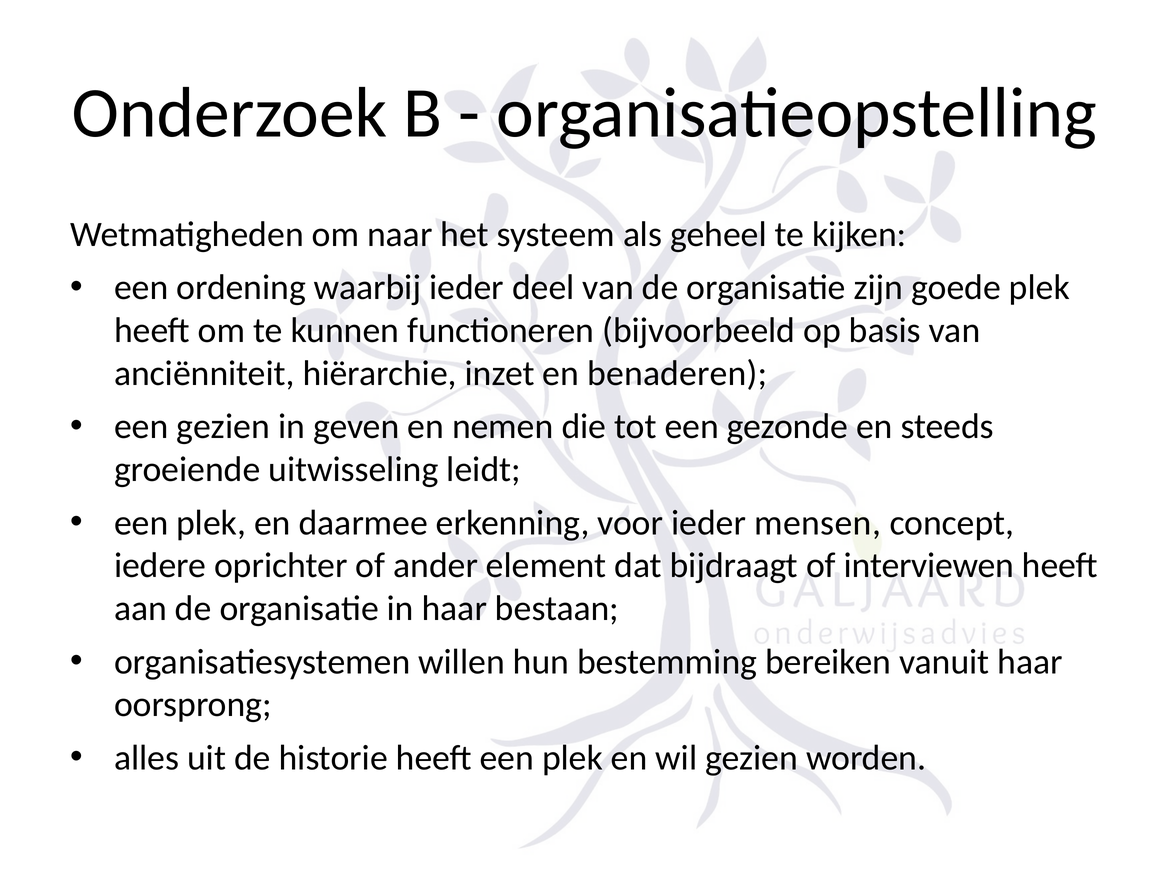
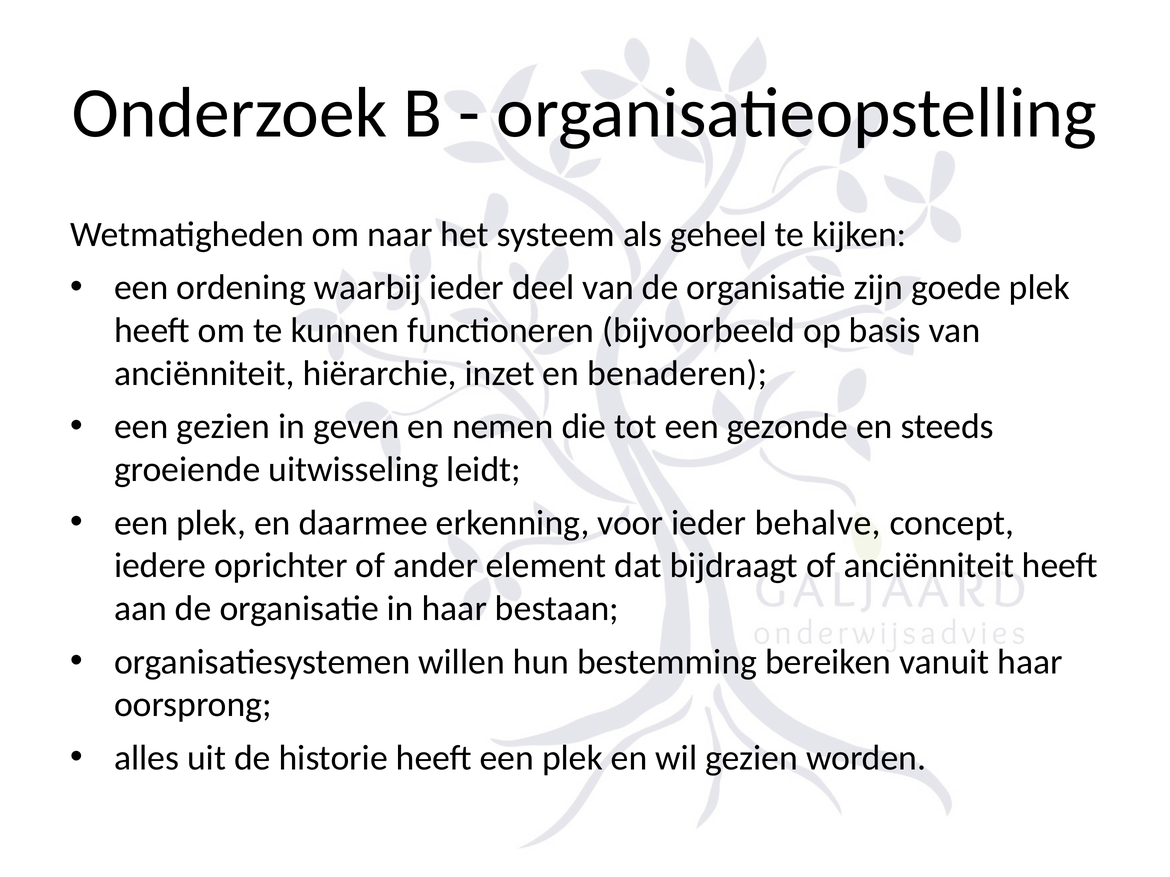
mensen: mensen -> behalve (818, 523)
of interviewen: interviewen -> anciënniteit (929, 566)
